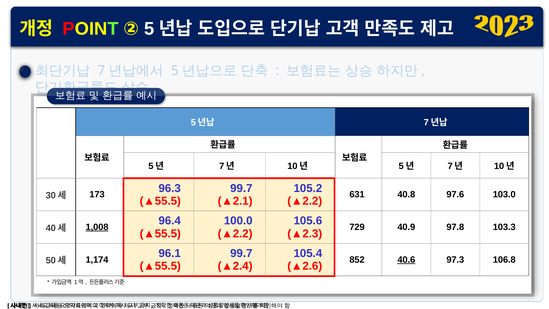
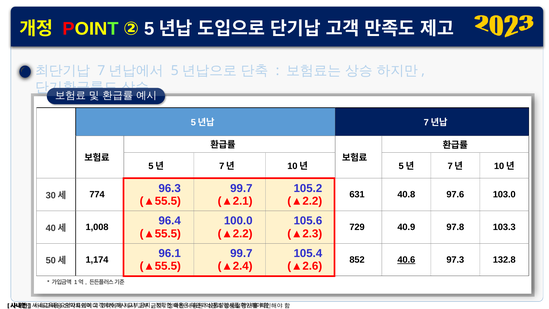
173: 173 -> 774 (97, 194)
1,008 underline: present -> none (97, 227)
106.8: 106.8 -> 132.8 (504, 260)
